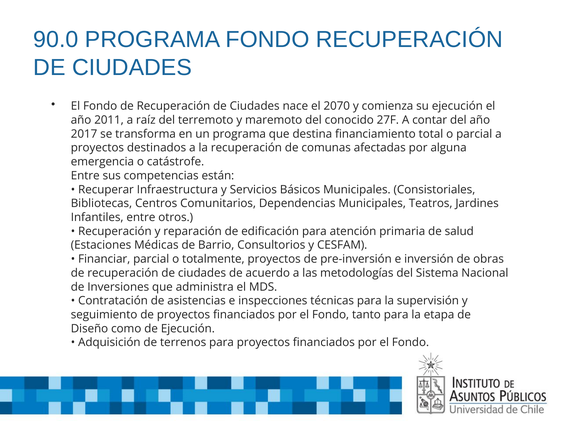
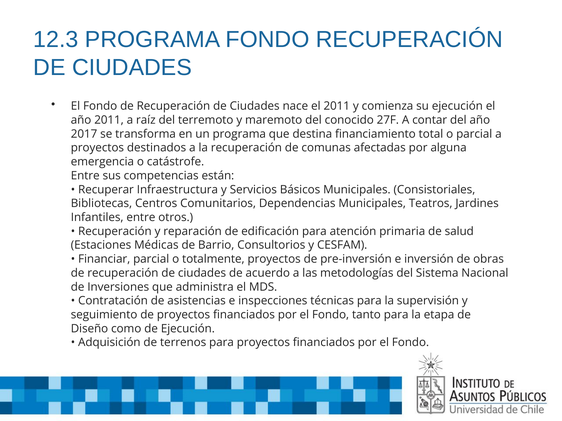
90.0: 90.0 -> 12.3 (56, 40)
el 2070: 2070 -> 2011 (337, 106)
